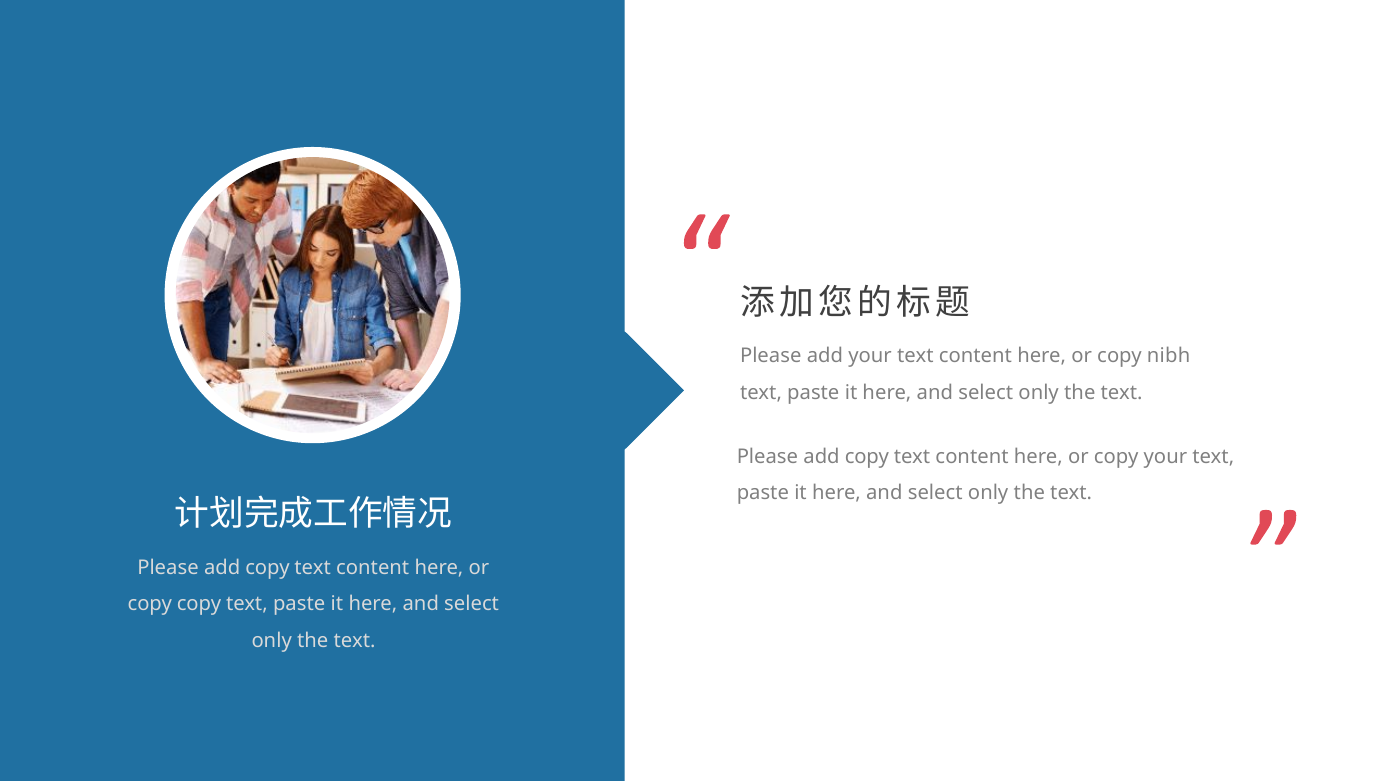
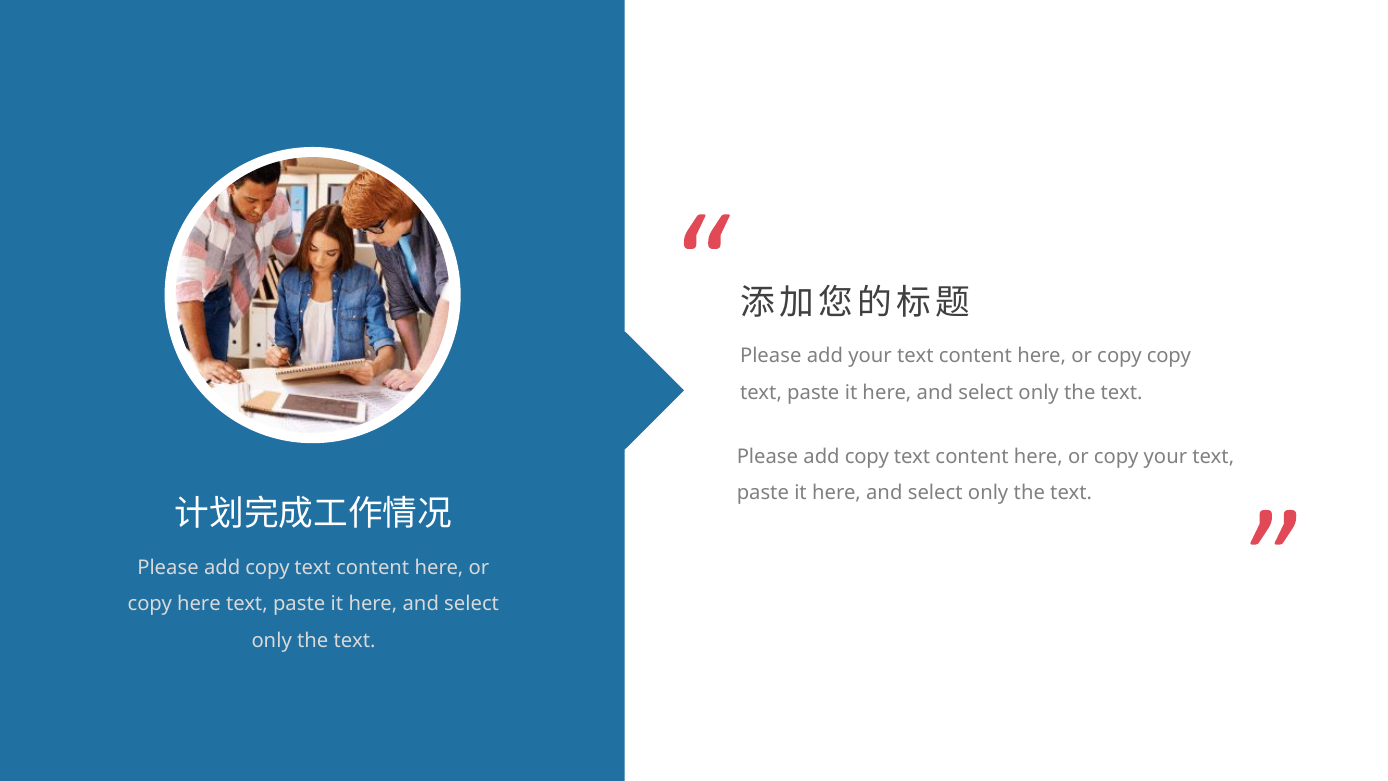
copy nibh: nibh -> copy (1169, 356)
copy copy: copy -> here (199, 604)
